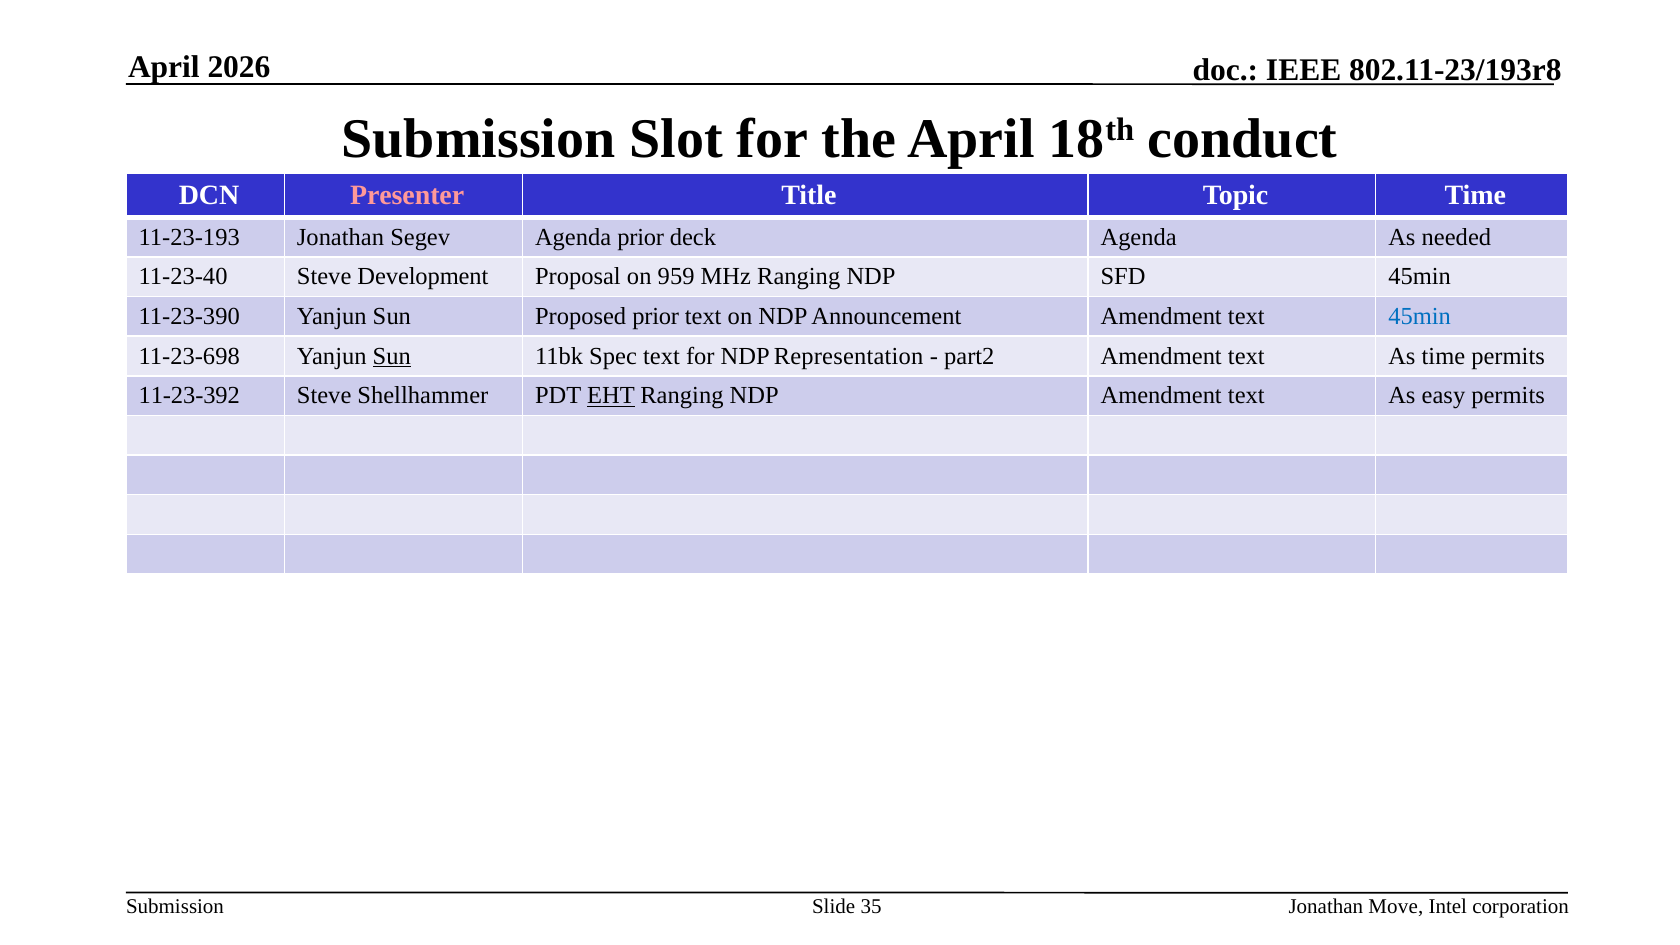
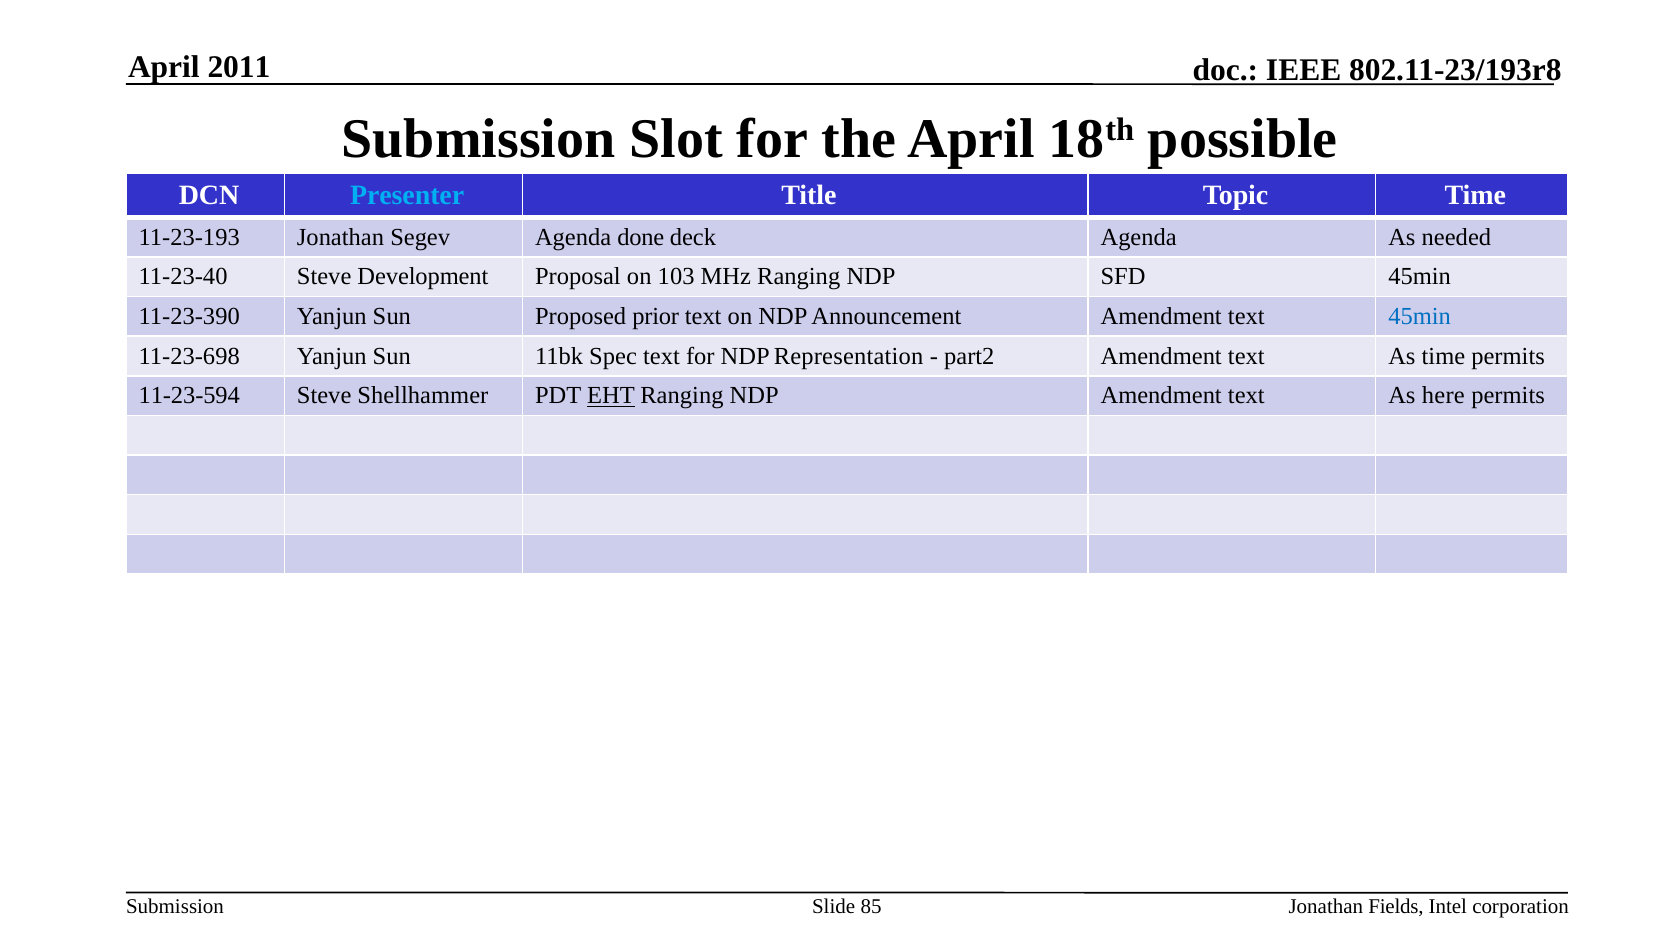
2026: 2026 -> 2011 (239, 67)
conduct: conduct -> possible (1243, 139)
Presenter colour: pink -> light blue (407, 196)
Agenda prior: prior -> done (641, 237)
959: 959 -> 103 (676, 277)
Sun underline: present -> none (392, 356)
11-23-392: 11-23-392 -> 11-23-594 (189, 396)
easy: easy -> here (1443, 396)
35: 35 -> 85 (871, 906)
Move: Move -> Fields (1396, 906)
